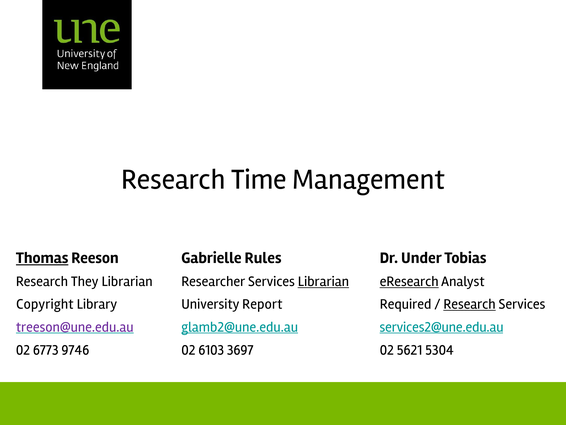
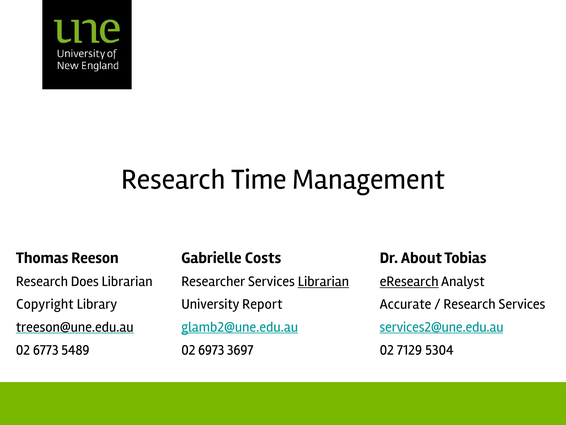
Thomas underline: present -> none (42, 258)
Rules: Rules -> Costs (263, 258)
Under: Under -> About (421, 258)
They: They -> Does (85, 281)
Required: Required -> Accurate (406, 304)
Research underline: present -> none (469, 304)
treeson@une.edu.au colour: purple -> black (75, 327)
9746: 9746 -> 5489 (75, 350)
6103: 6103 -> 6973 (211, 350)
5621: 5621 -> 7129 (410, 350)
